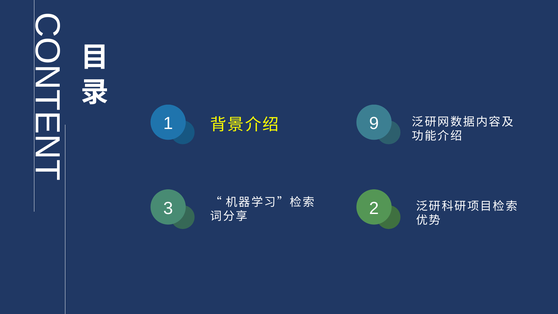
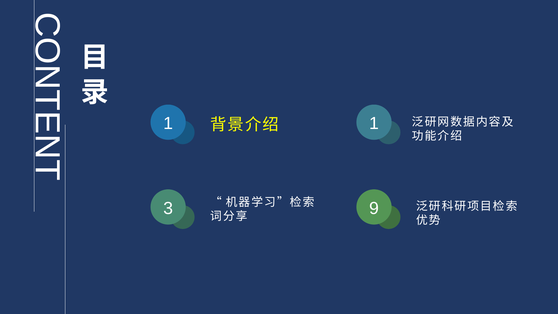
1 9: 9 -> 1 (374, 124)
2: 2 -> 9 (374, 208)
